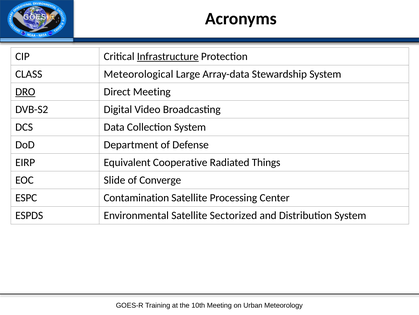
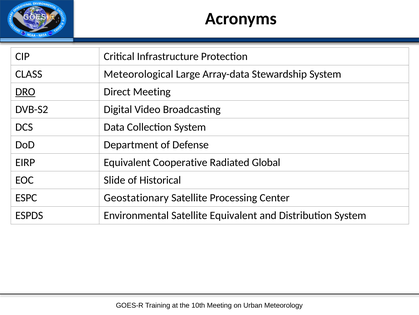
Infrastructure underline: present -> none (168, 56)
Things: Things -> Global (266, 162)
Converge: Converge -> Historical (160, 180)
Contamination: Contamination -> Geostationary (136, 197)
Satellite Sectorized: Sectorized -> Equivalent (233, 215)
